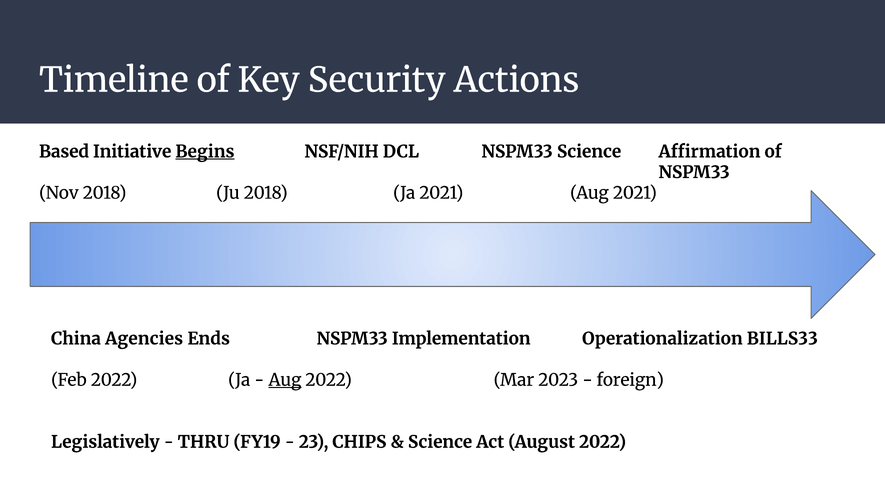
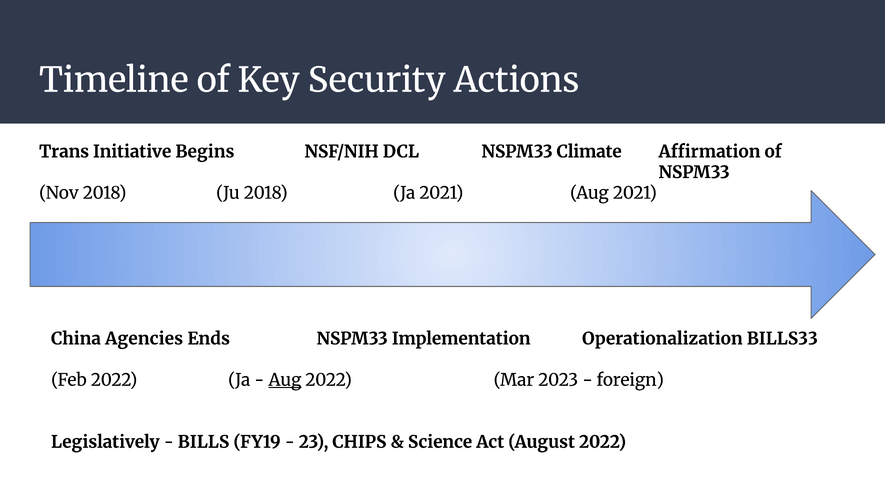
Based: Based -> Trans (64, 152)
Begins underline: present -> none (205, 152)
NSPM33 Science: Science -> Climate (589, 152)
THRU: THRU -> BILLS (203, 442)
